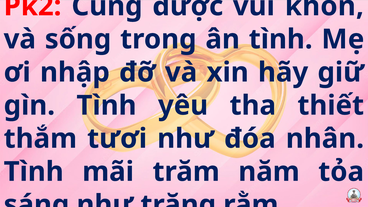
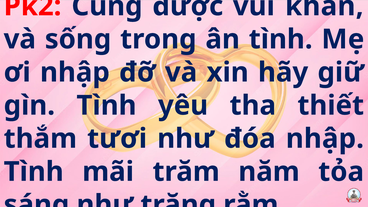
khôn: khôn -> khăn (324, 6)
đóa nhân: nhân -> nhập (325, 139)
